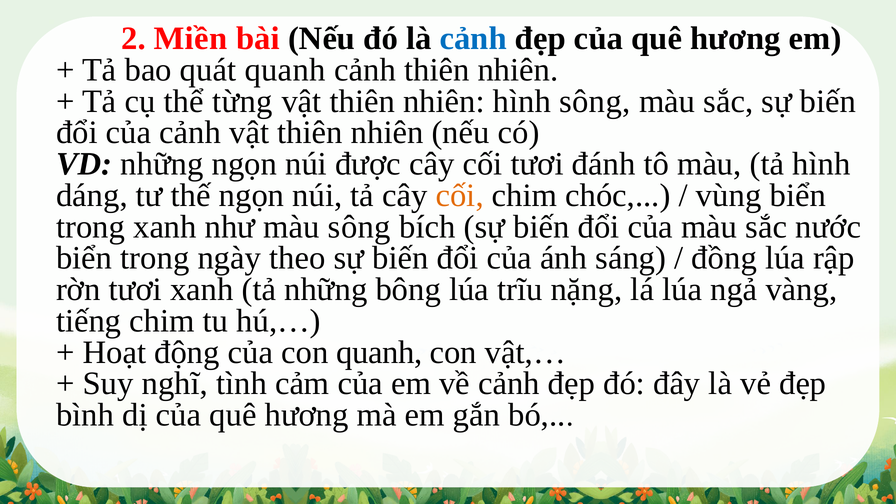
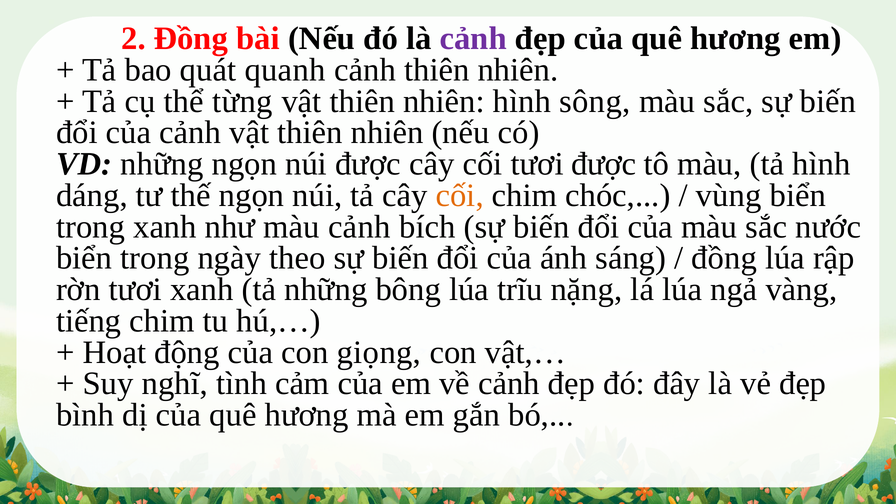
2 Miền: Miền -> Đồng (191, 39)
cảnh colour: blue -> purple (473, 39)
tươi đánh: đánh -> được (604, 164)
màu sông: sông -> cảnh (359, 227)
con quanh: quanh -> giọng (379, 352)
